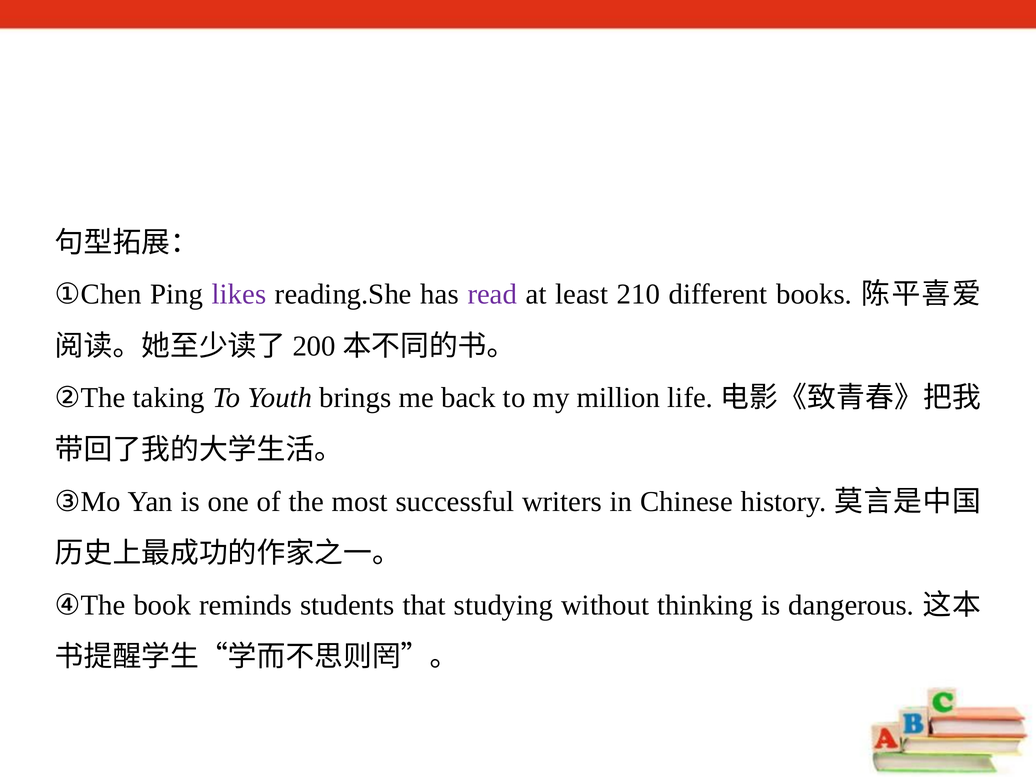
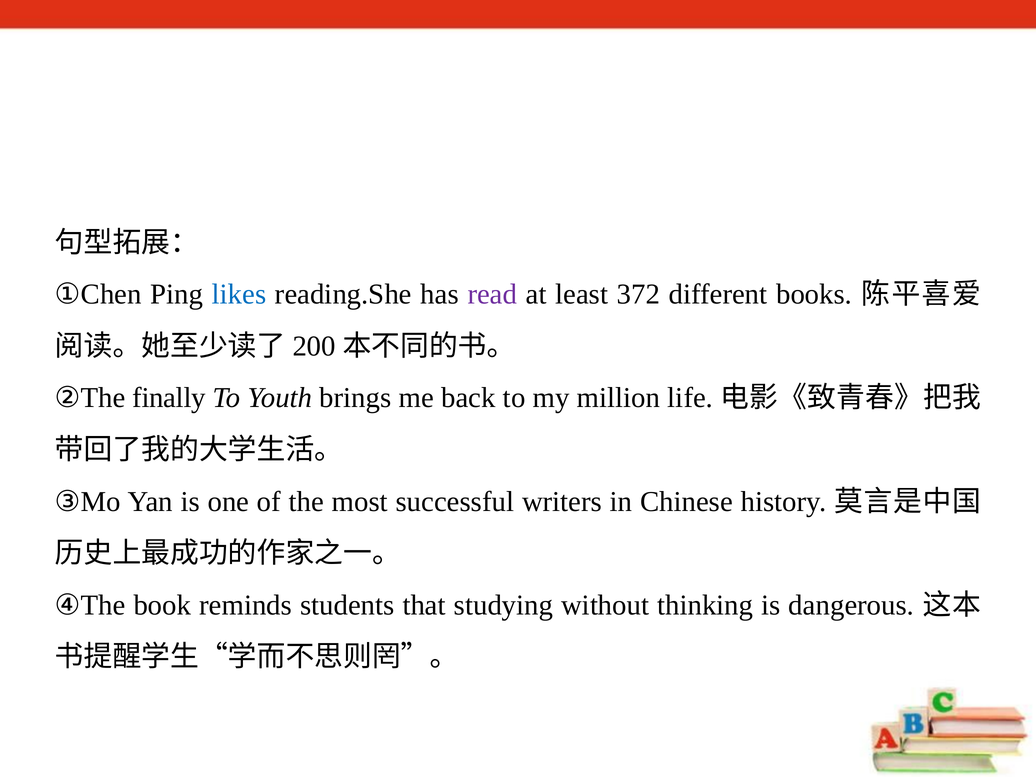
likes colour: purple -> blue (239, 294)
210: 210 -> 372 (638, 294)
taking: taking -> finally (169, 398)
